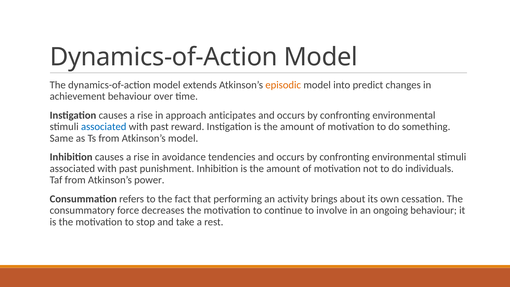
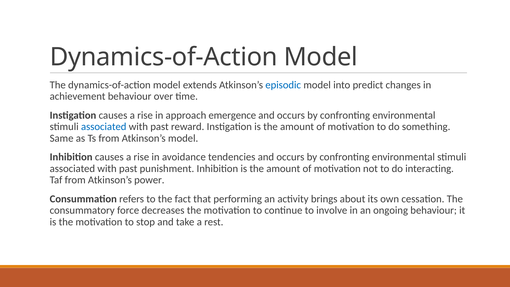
episodic colour: orange -> blue (283, 85)
anticipates: anticipates -> emergence (232, 115)
individuals: individuals -> interacting (430, 169)
